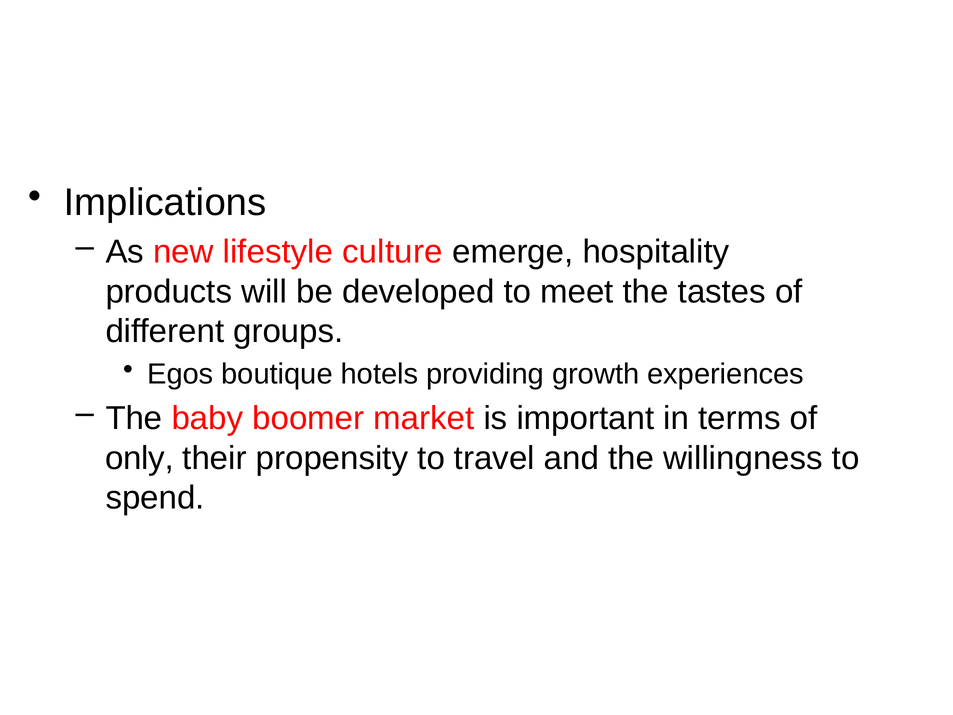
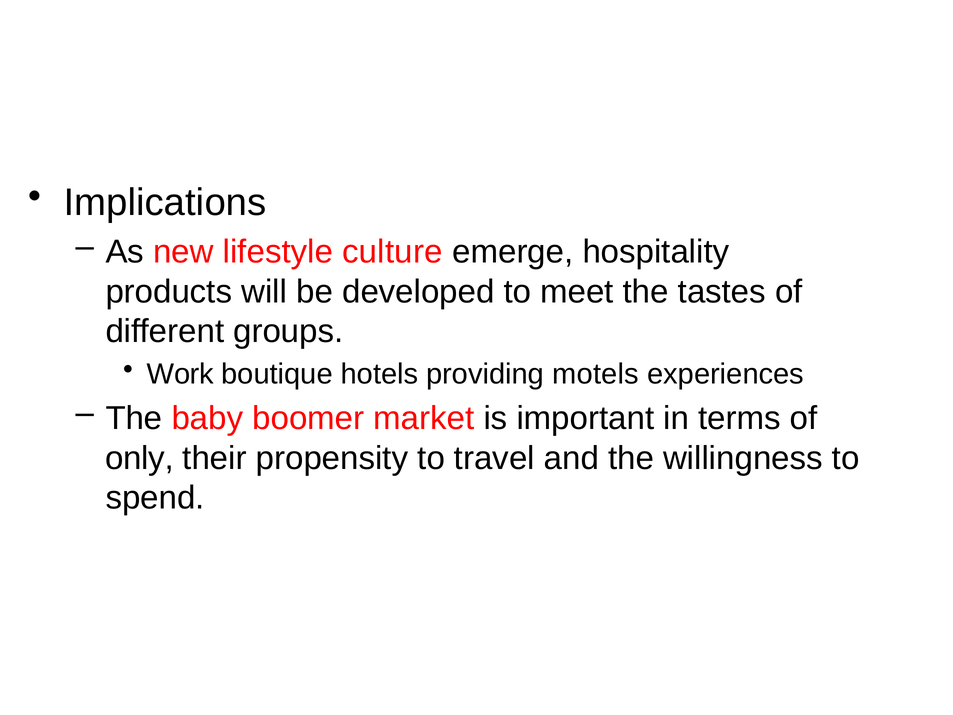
Egos: Egos -> Work (180, 374)
growth: growth -> motels (596, 374)
